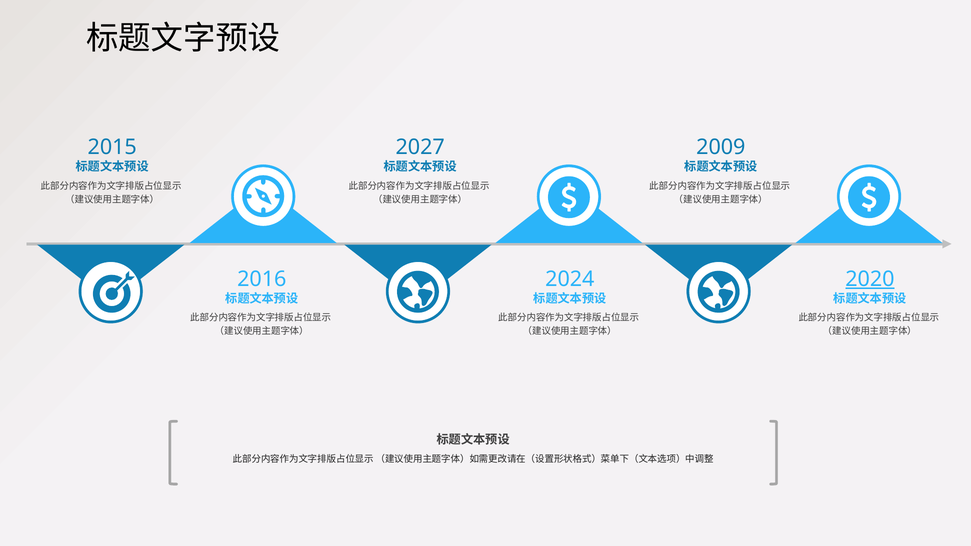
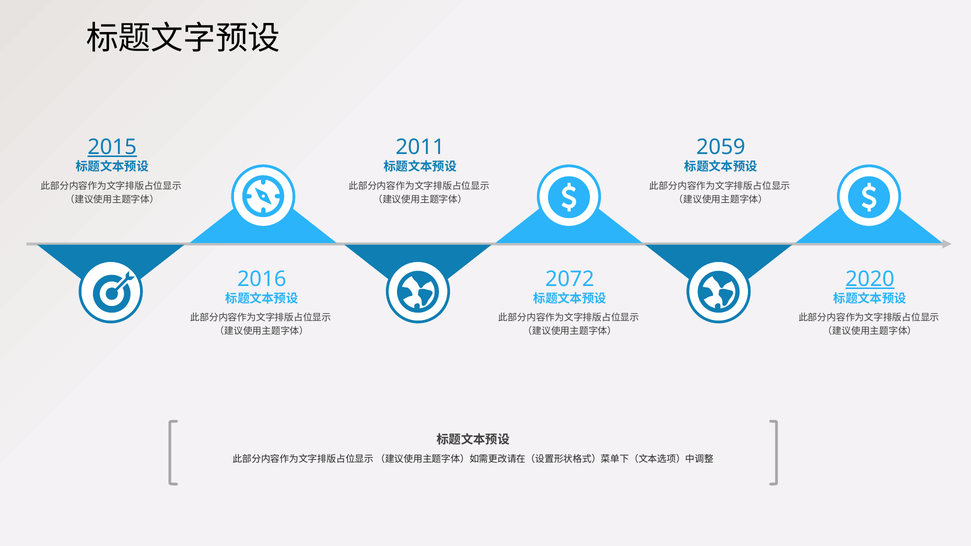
2015 underline: none -> present (112, 147)
2027: 2027 -> 2011 (420, 147)
2009: 2009 -> 2059 (721, 147)
2024: 2024 -> 2072 (570, 279)
